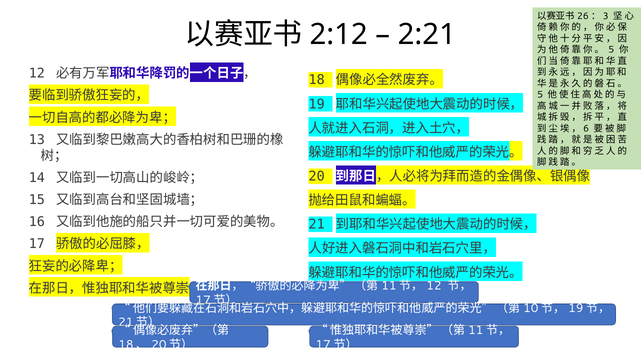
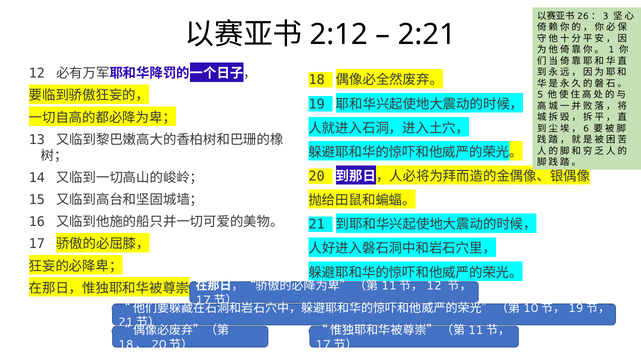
5: 5 -> 1 (611, 50)
